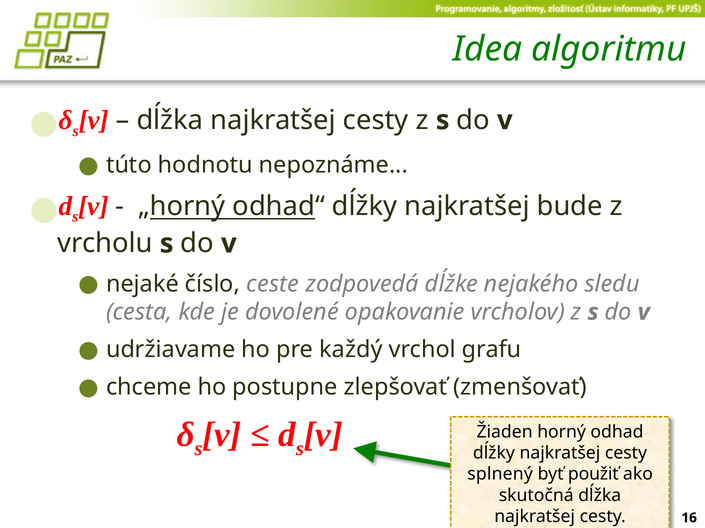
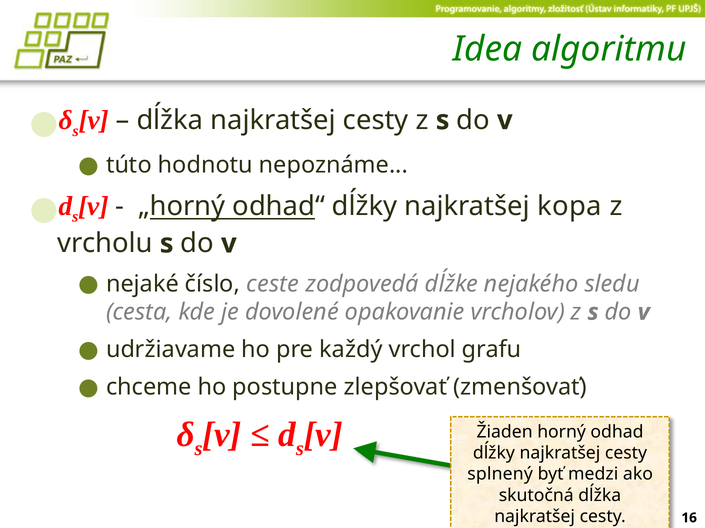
bude: bude -> kopa (570, 206)
použiť: použiť -> medzi (593, 475)
